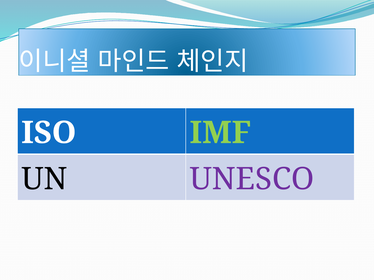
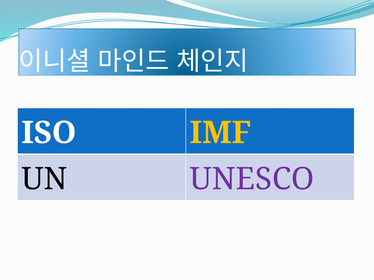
IMF colour: light green -> yellow (220, 133)
